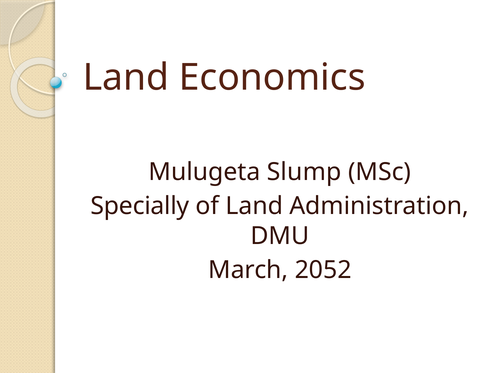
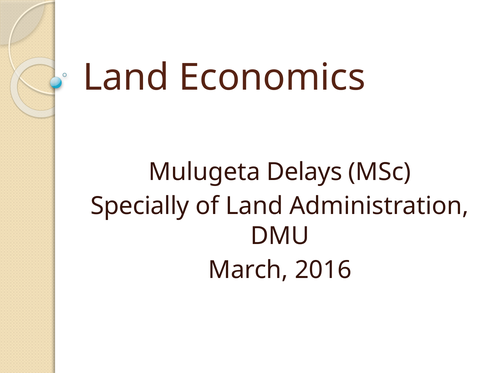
Slump: Slump -> Delays (304, 172)
2052: 2052 -> 2016 (323, 270)
